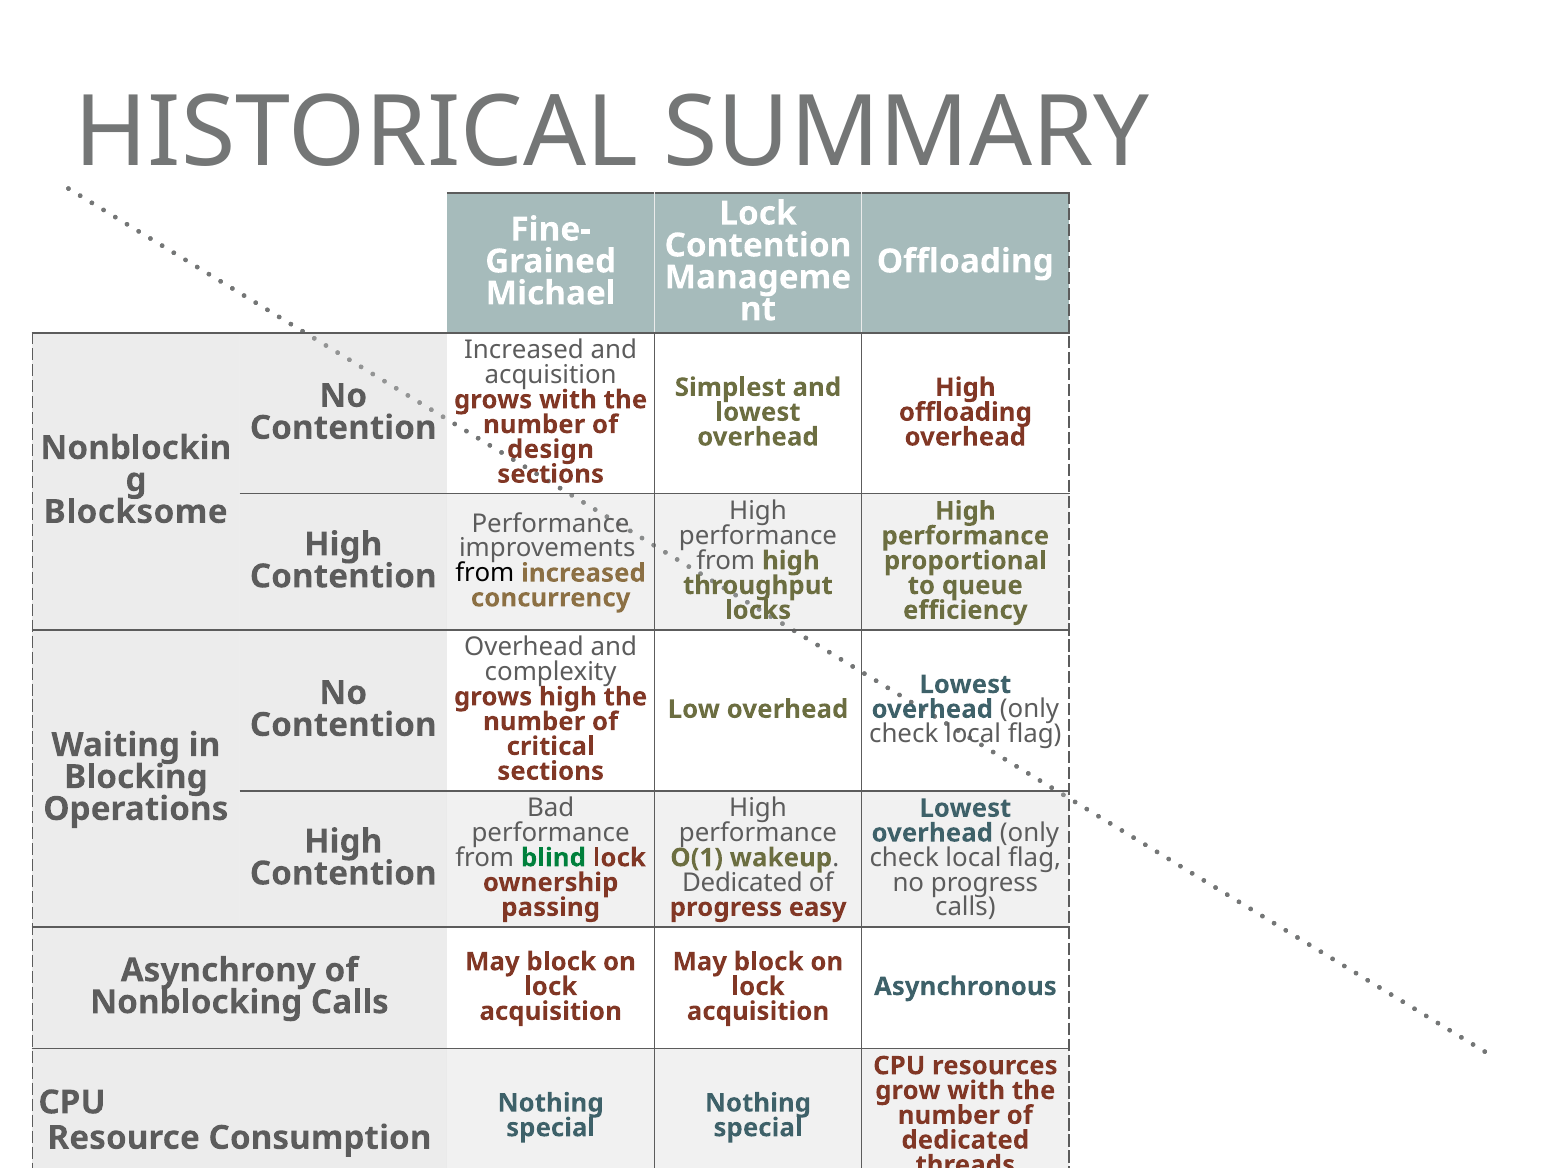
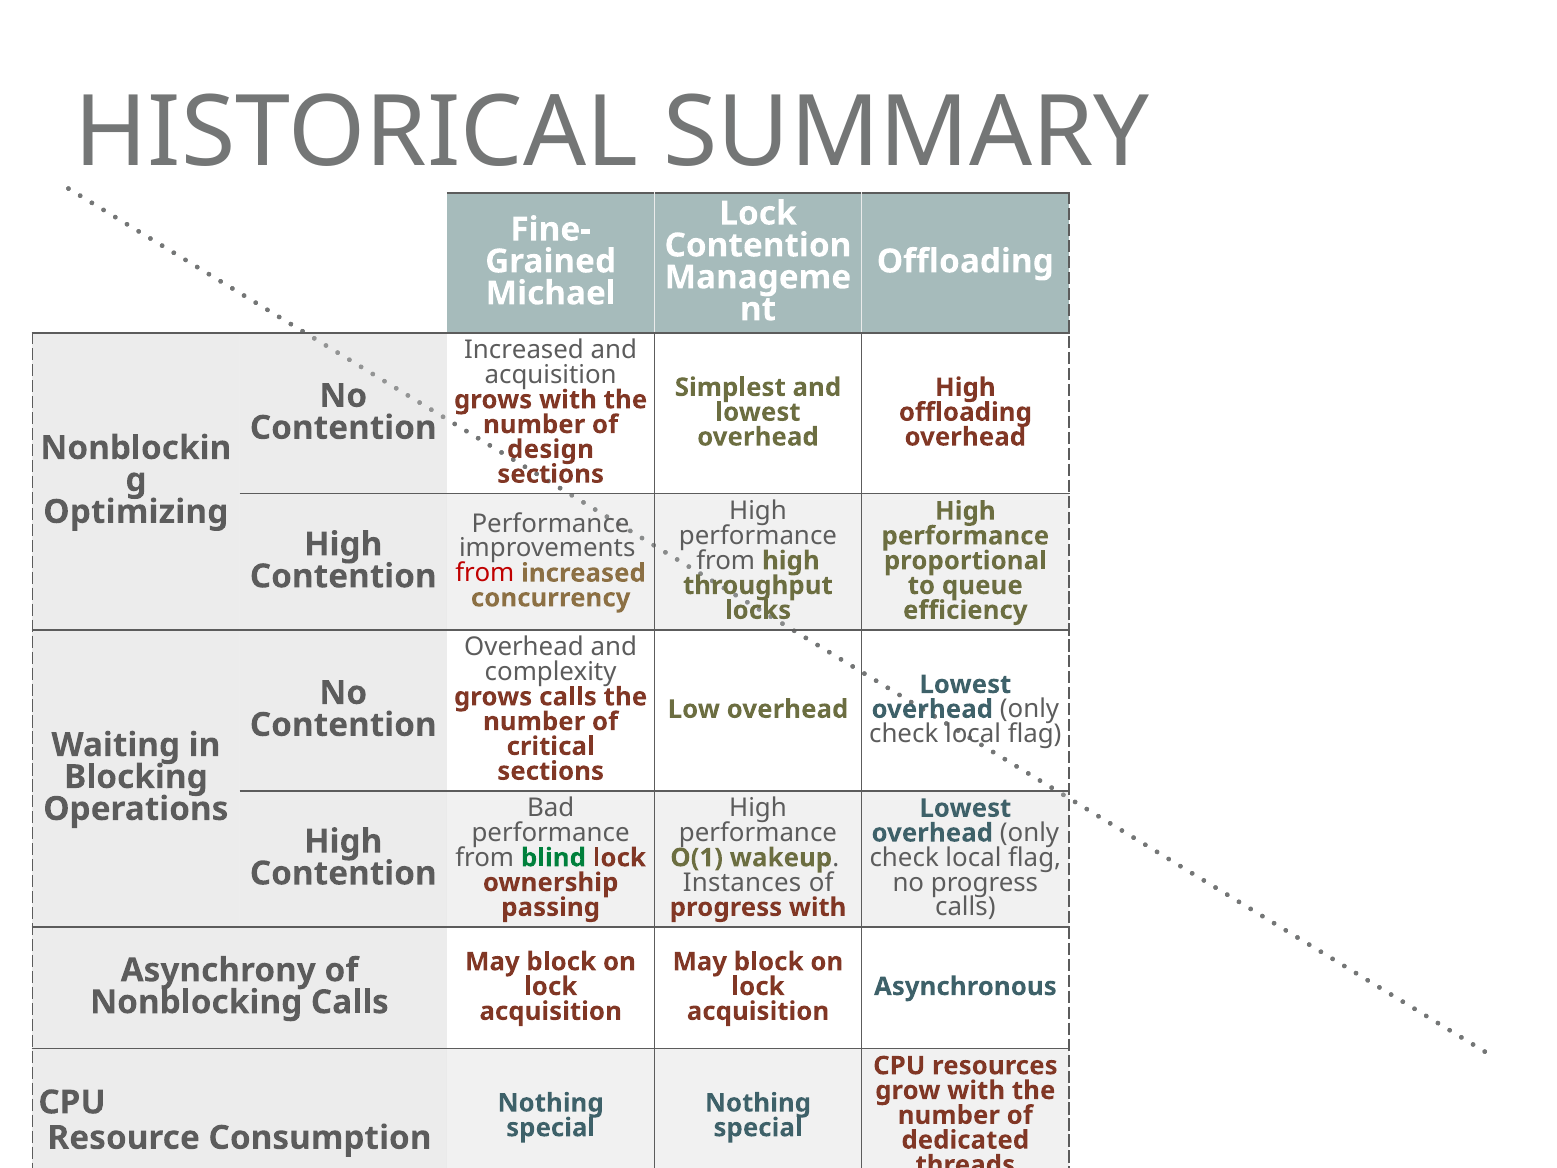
Blocksome: Blocksome -> Optimizing (136, 512)
from colour: black -> red (485, 573)
grows high: high -> calls (568, 697)
Dedicated: Dedicated -> Instances (742, 882)
progress easy: easy -> with (818, 907)
